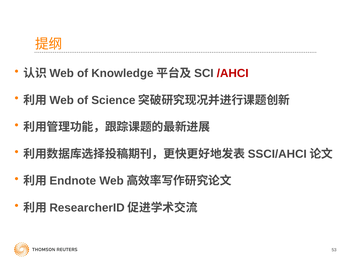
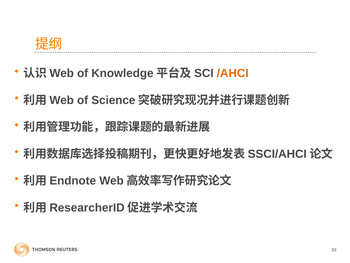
/AHCI colour: red -> orange (233, 73)
